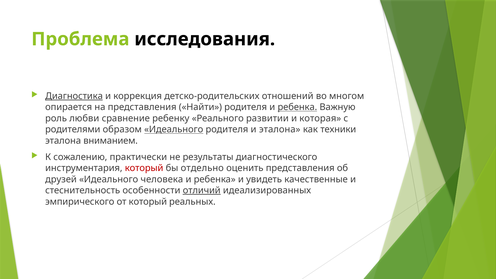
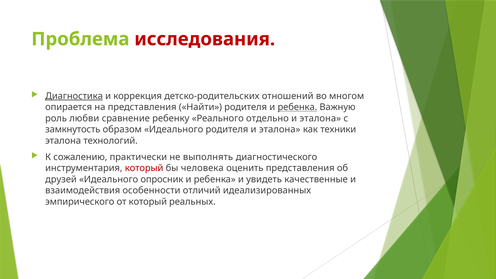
исследования colour: black -> red (205, 39)
развитии: развитии -> отдельно (267, 118)
которая: которая -> эталона (320, 118)
родителями: родителями -> замкнутость (73, 129)
Идеального underline: present -> none (174, 129)
вниманием: вниманием -> технологий (111, 141)
результаты: результаты -> выполнять (208, 157)
отдельно: отдельно -> человека (202, 168)
человека: человека -> опросник (162, 179)
стеснительность: стеснительность -> взаимодействия (83, 190)
отличий underline: present -> none (202, 190)
